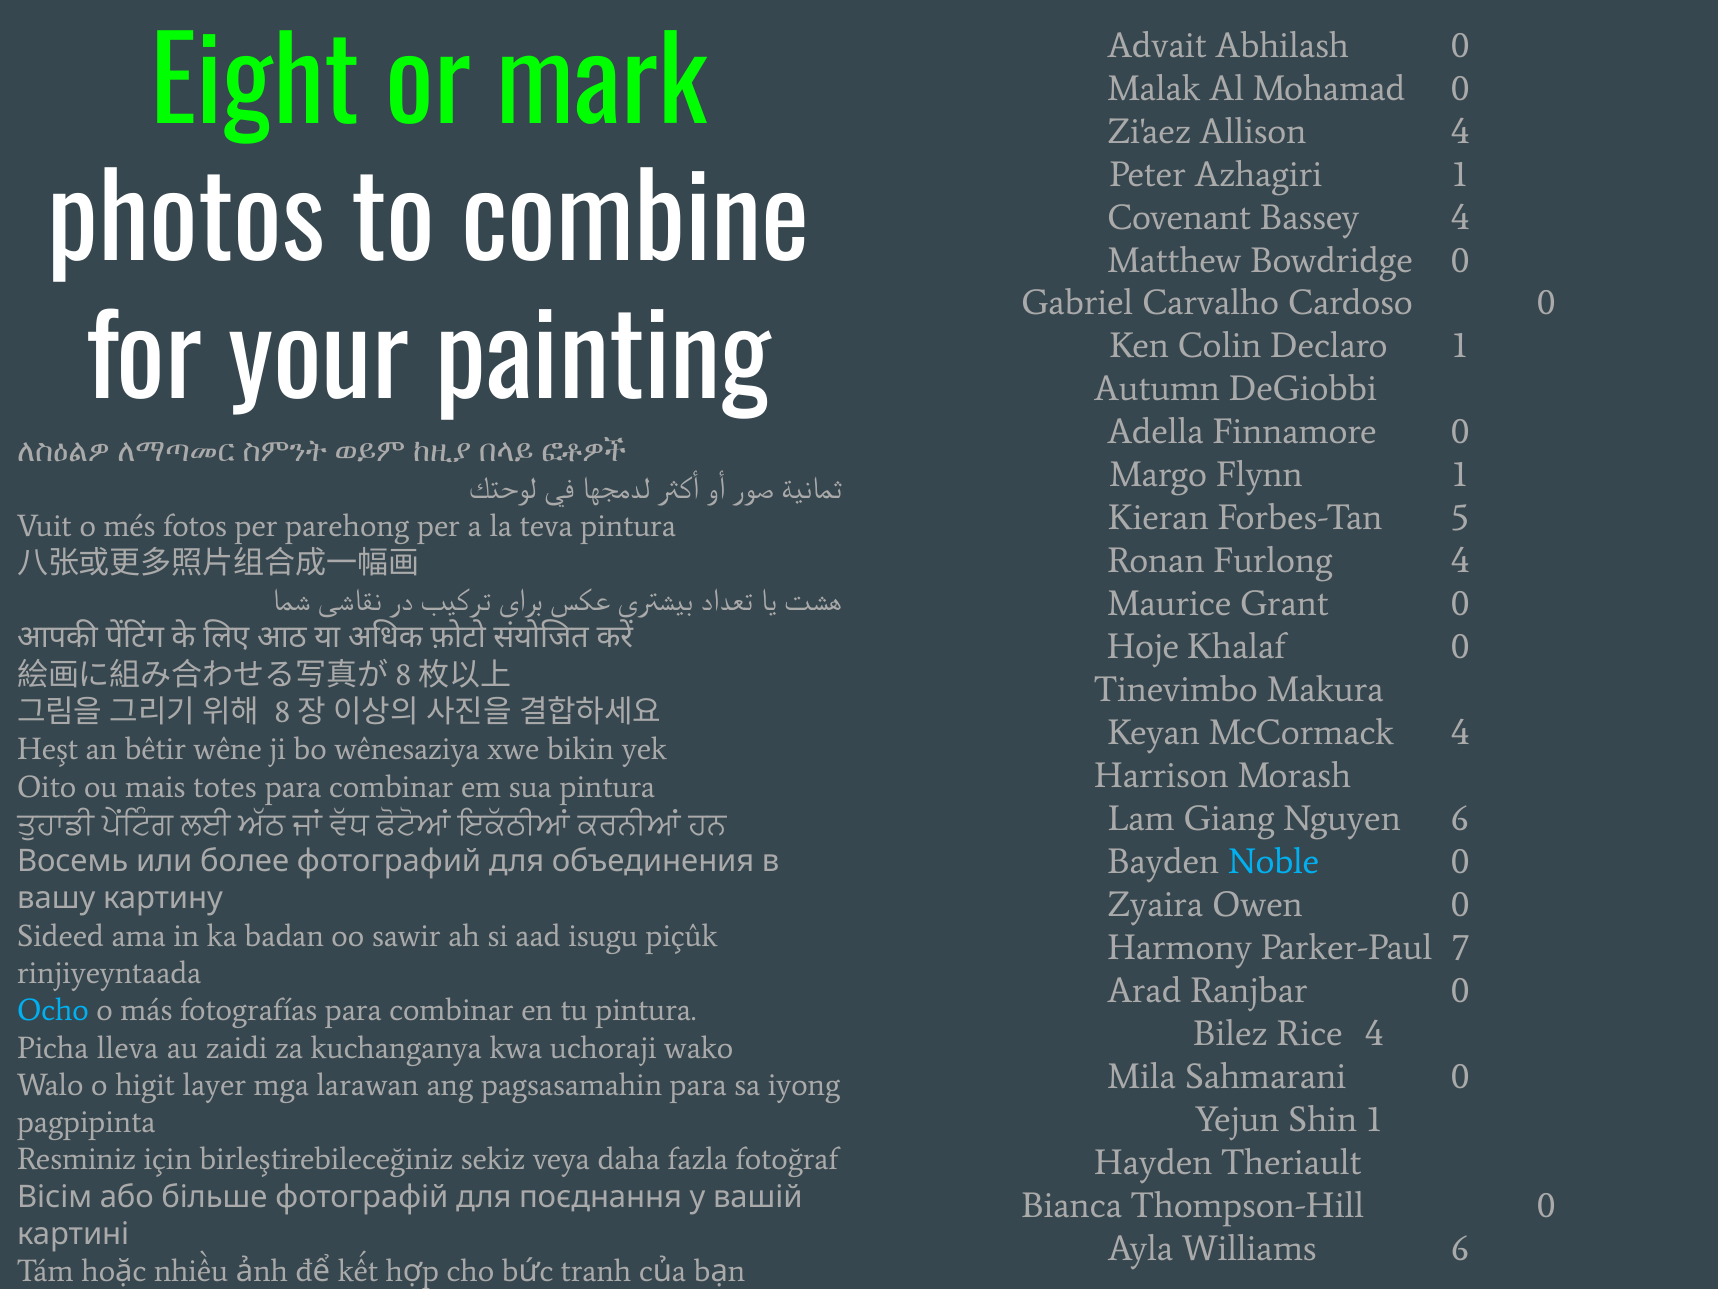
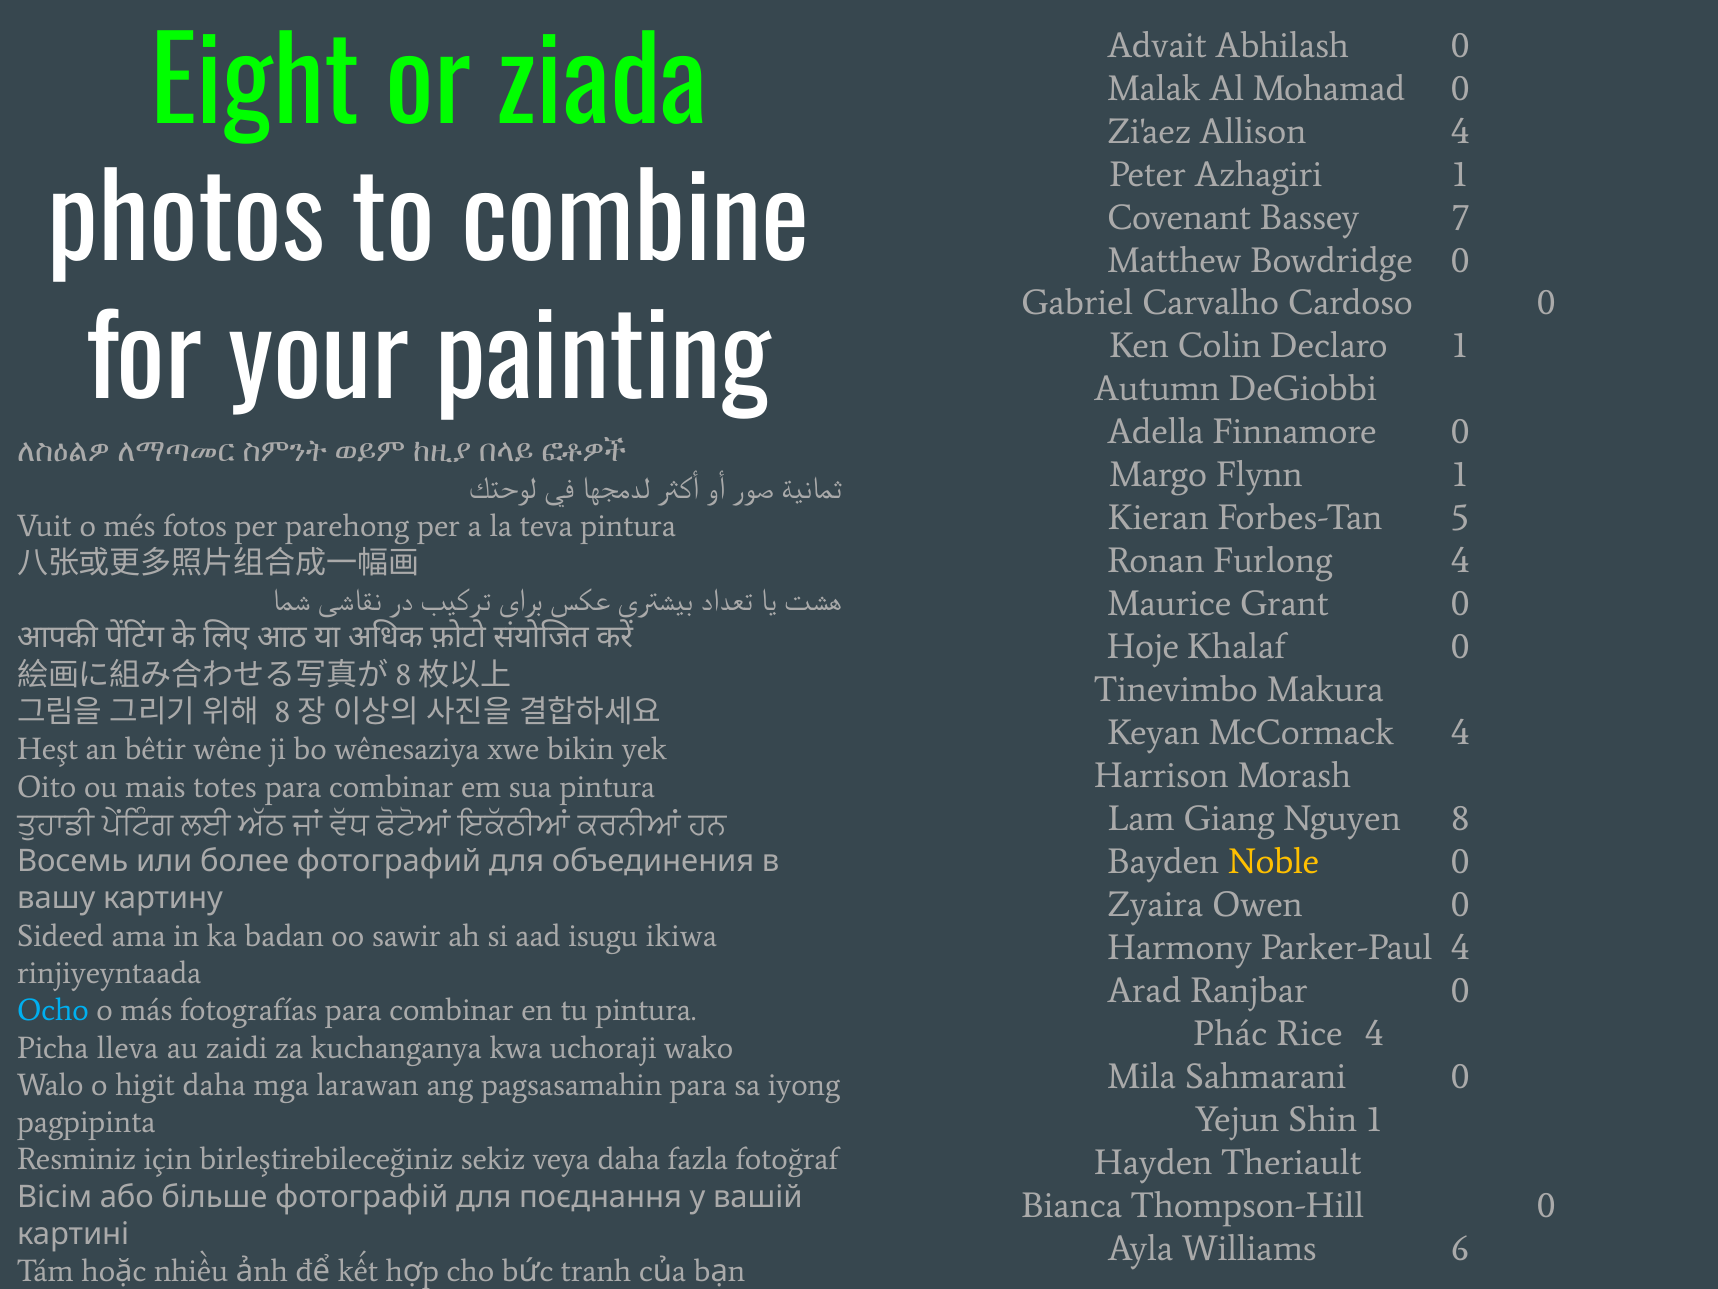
mark: mark -> ziada (602, 85)
Bassey 4: 4 -> 7 (1460, 217)
Nguyen 6: 6 -> 8 (1460, 818)
Noble colour: light blue -> yellow (1273, 861)
piçûk: piçûk -> ikiwa (681, 936)
Parker-Paul 7: 7 -> 4 (1460, 947)
Bilez: Bilez -> Phác (1230, 1033)
higit layer: layer -> daha (214, 1085)
